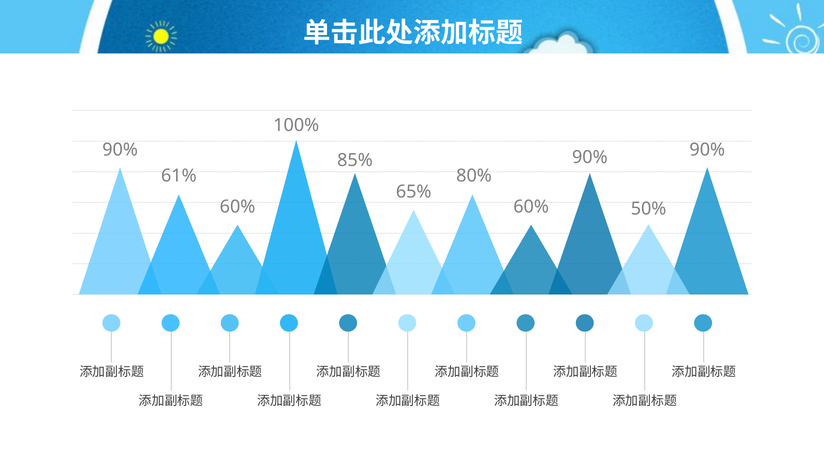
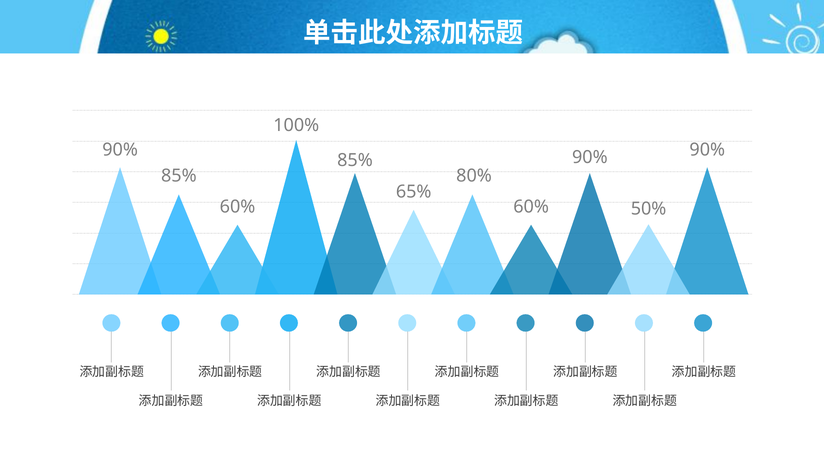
61%: 61% -> 85% (179, 176)
